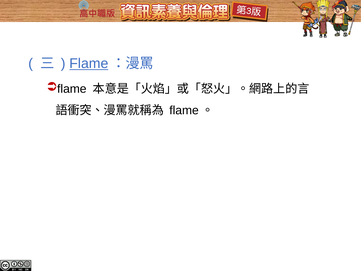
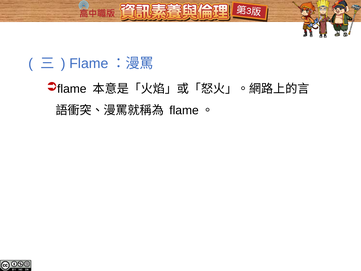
Flame underline: present -> none (89, 63)
